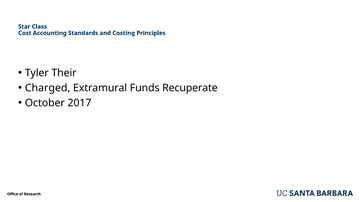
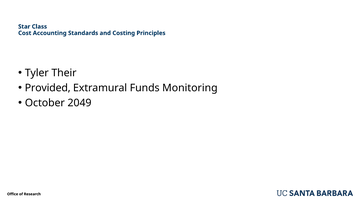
Charged: Charged -> Provided (48, 88)
Recuperate: Recuperate -> Monitoring (190, 88)
2017: 2017 -> 2049 (80, 103)
